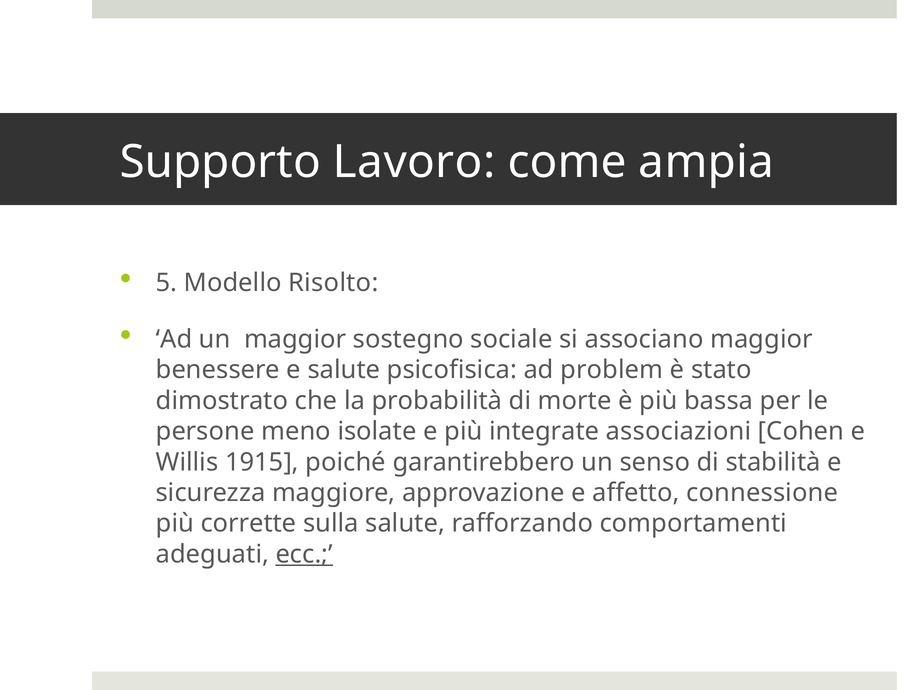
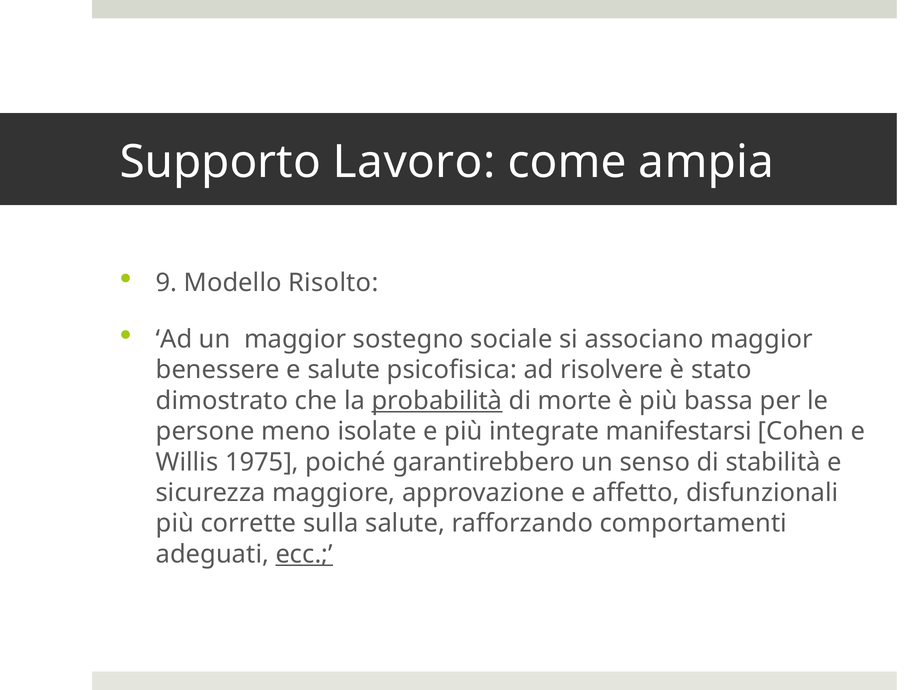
5: 5 -> 9 (167, 283)
problem: problem -> risolvere (612, 370)
probabilità underline: none -> present (437, 401)
associazioni: associazioni -> manifestarsi (679, 431)
1915: 1915 -> 1975 (262, 462)
connessione: connessione -> disfunzionali (762, 493)
